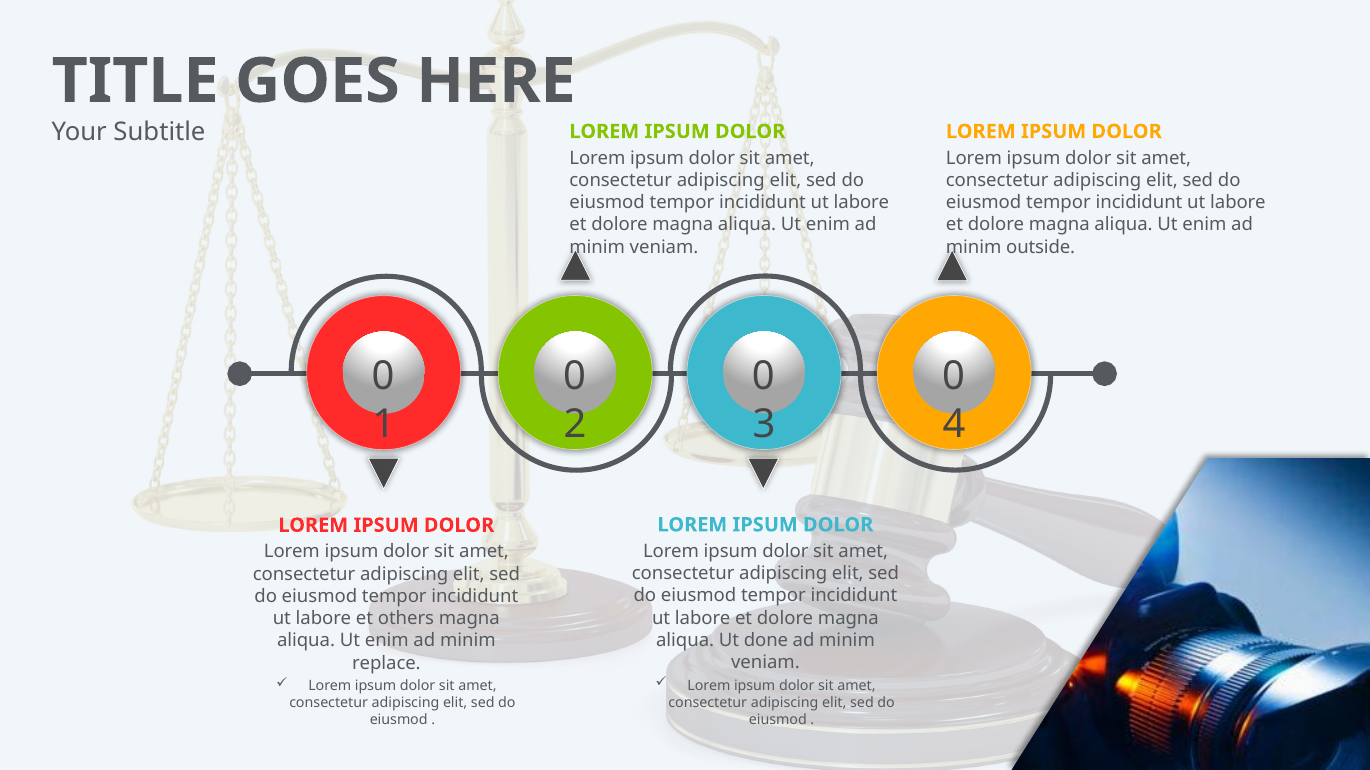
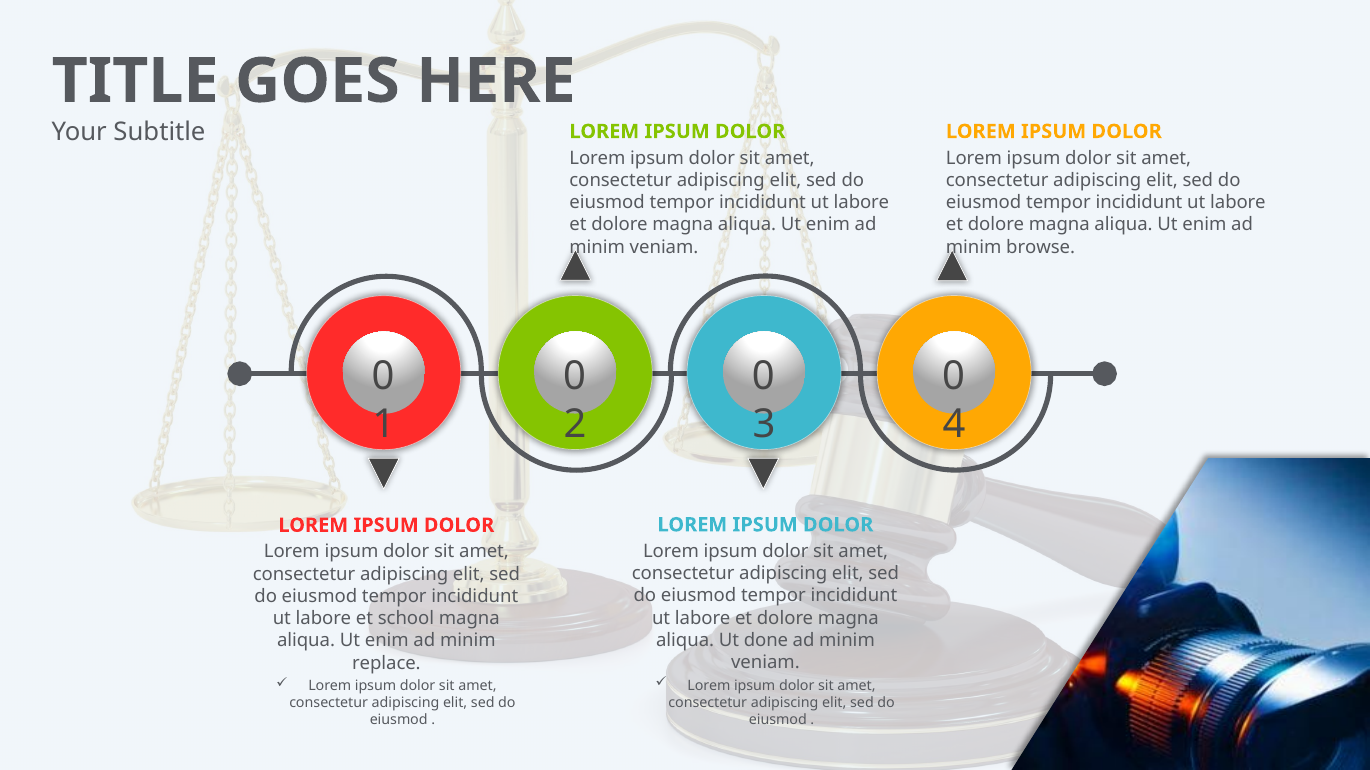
outside: outside -> browse (1041, 247)
others: others -> school (406, 619)
